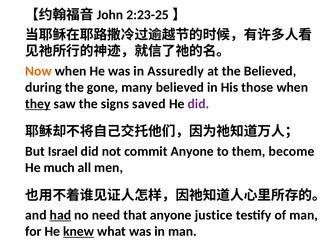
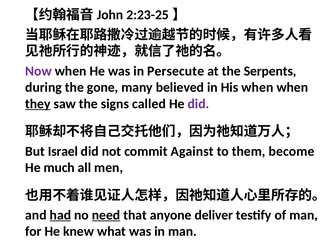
Now colour: orange -> purple (38, 71)
Assuredly: Assuredly -> Persecute (176, 71)
the Believed: Believed -> Serpents (270, 71)
His those: those -> when (257, 87)
saved: saved -> called (149, 104)
commit Anyone: Anyone -> Against (192, 151)
need underline: none -> present (106, 215)
justice: justice -> deliver (214, 215)
knew underline: present -> none (79, 231)
